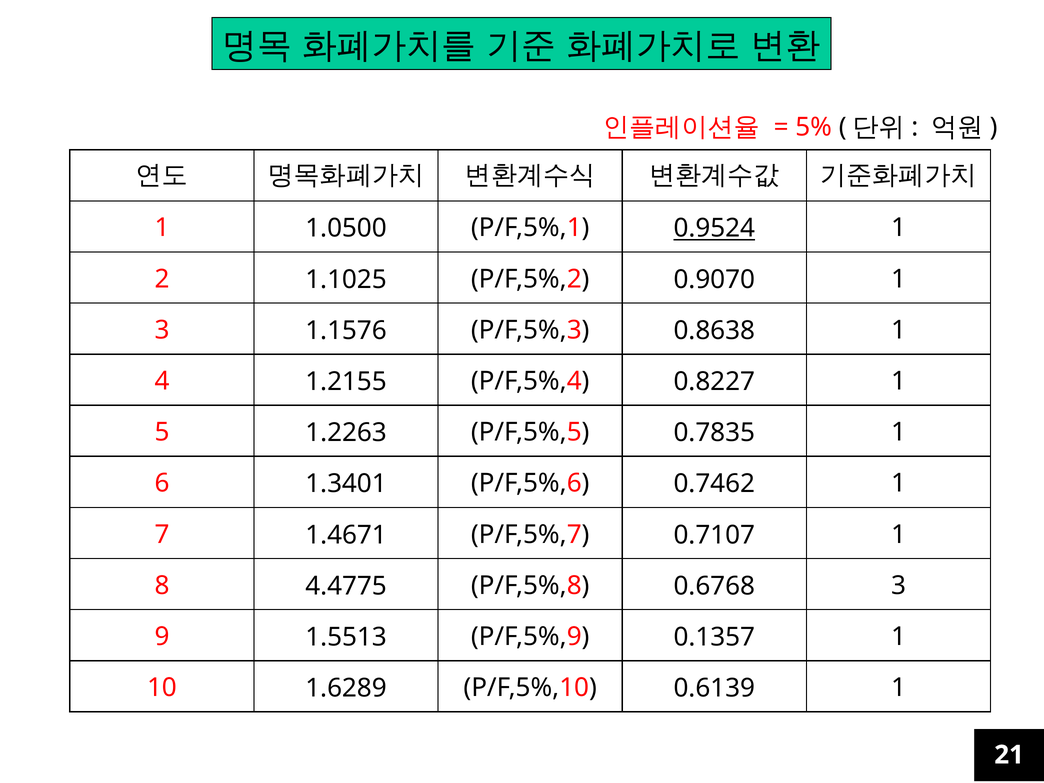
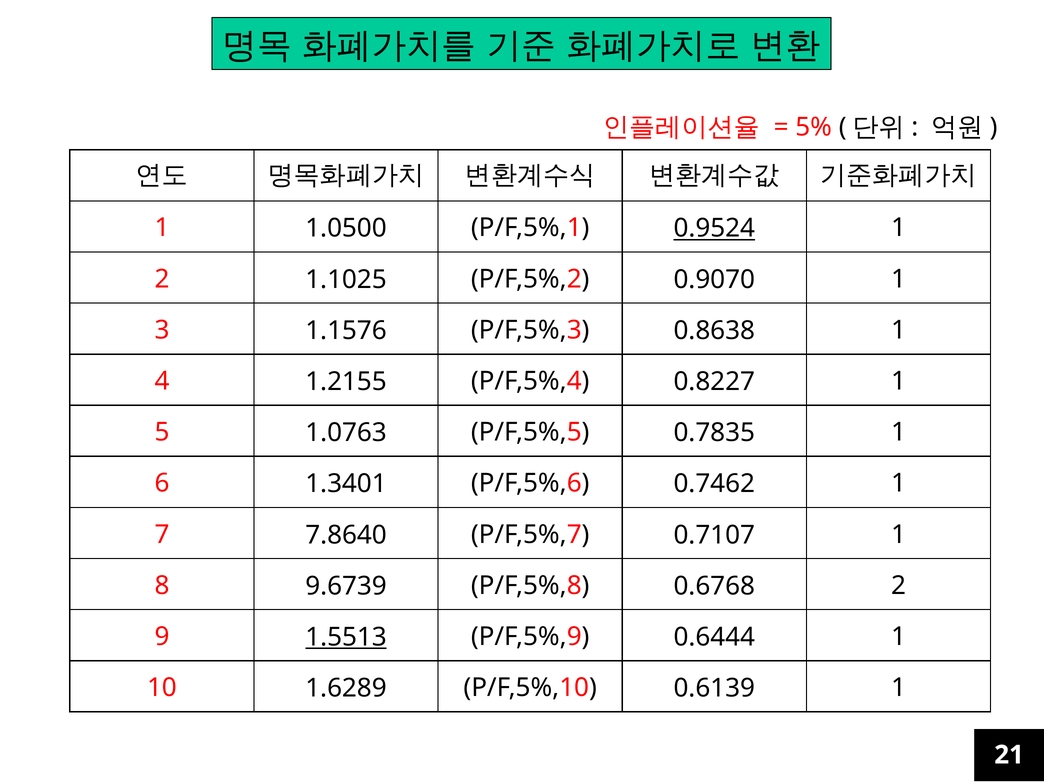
1.2263: 1.2263 -> 1.0763 (346, 433)
1.4671: 1.4671 -> 7.8640 (346, 535)
4.4775: 4.4775 -> 9.6739 (346, 586)
0.6768 3: 3 -> 2 (899, 585)
1.5513 underline: none -> present (346, 637)
0.1357: 0.1357 -> 0.6444 (714, 637)
